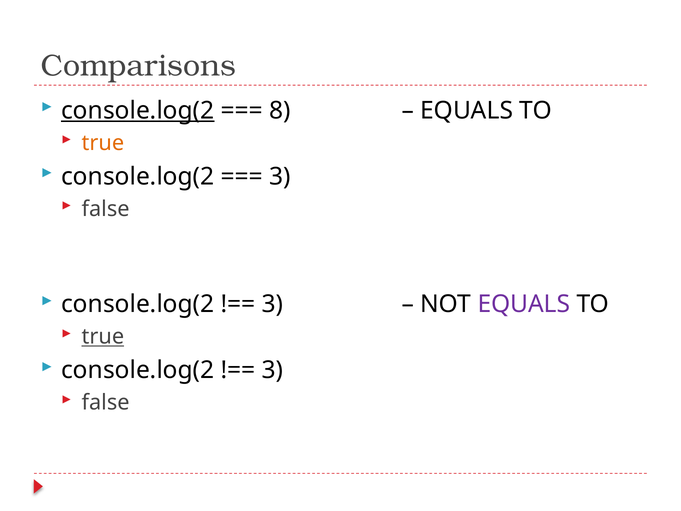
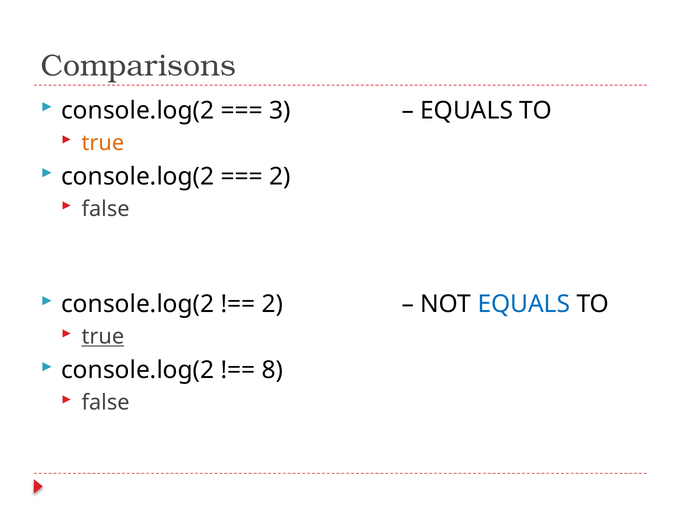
console.log(2 underline: present -> none (138, 111)
8: 8 -> 3 (280, 111)
3: 3 -> 2 (280, 177)
3: 3 -> 2 (273, 304)
EQUALS colour: purple -> blue (524, 304)
3: 3 -> 8 (273, 370)
